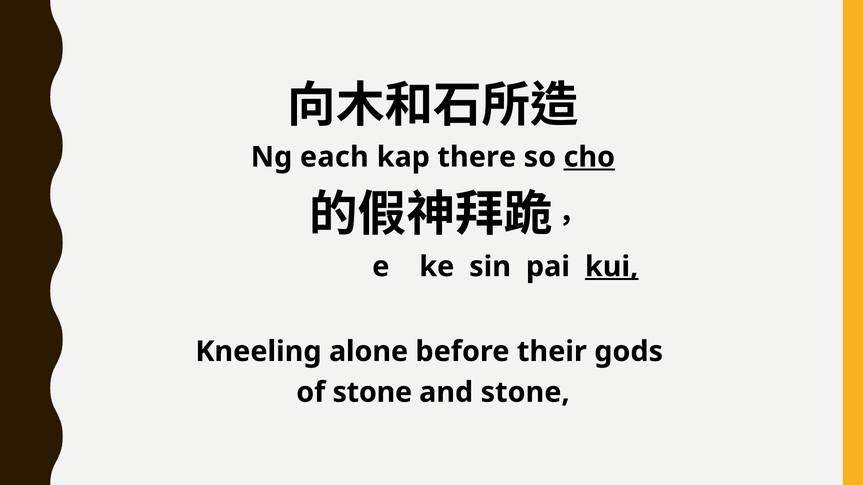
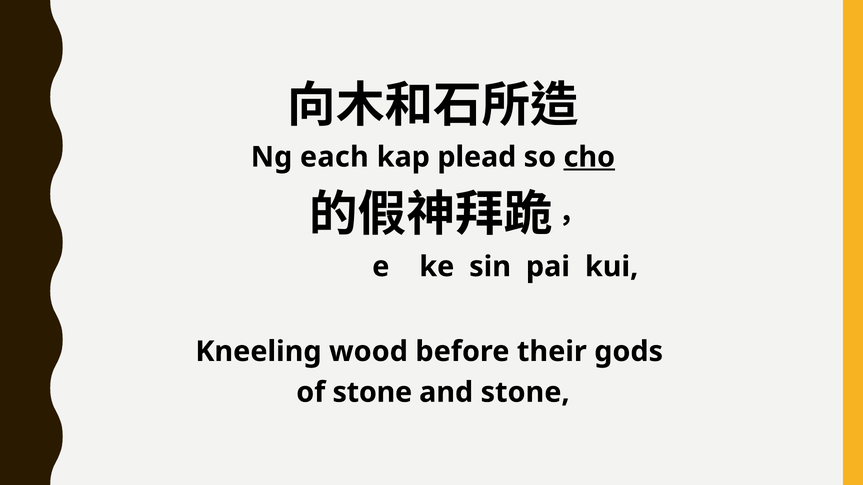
there: there -> plead (477, 157)
kui underline: present -> none (612, 267)
alone: alone -> wood (368, 352)
